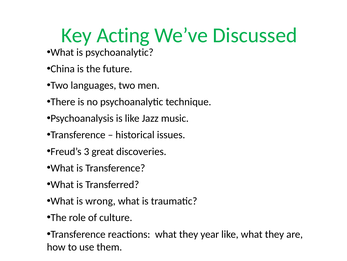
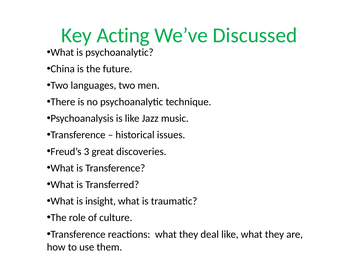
wrong: wrong -> insight (100, 200)
year: year -> deal (210, 234)
